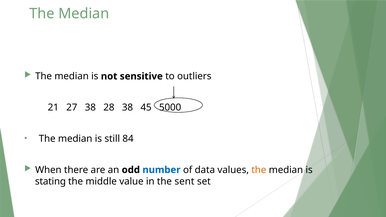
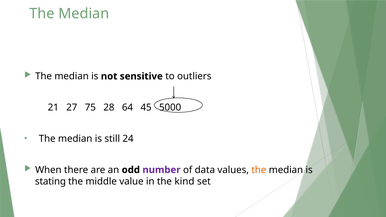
27 38: 38 -> 75 (90, 108)
28 38: 38 -> 64 (127, 108)
84: 84 -> 24 (128, 139)
number colour: blue -> purple (161, 170)
sent: sent -> kind (184, 182)
